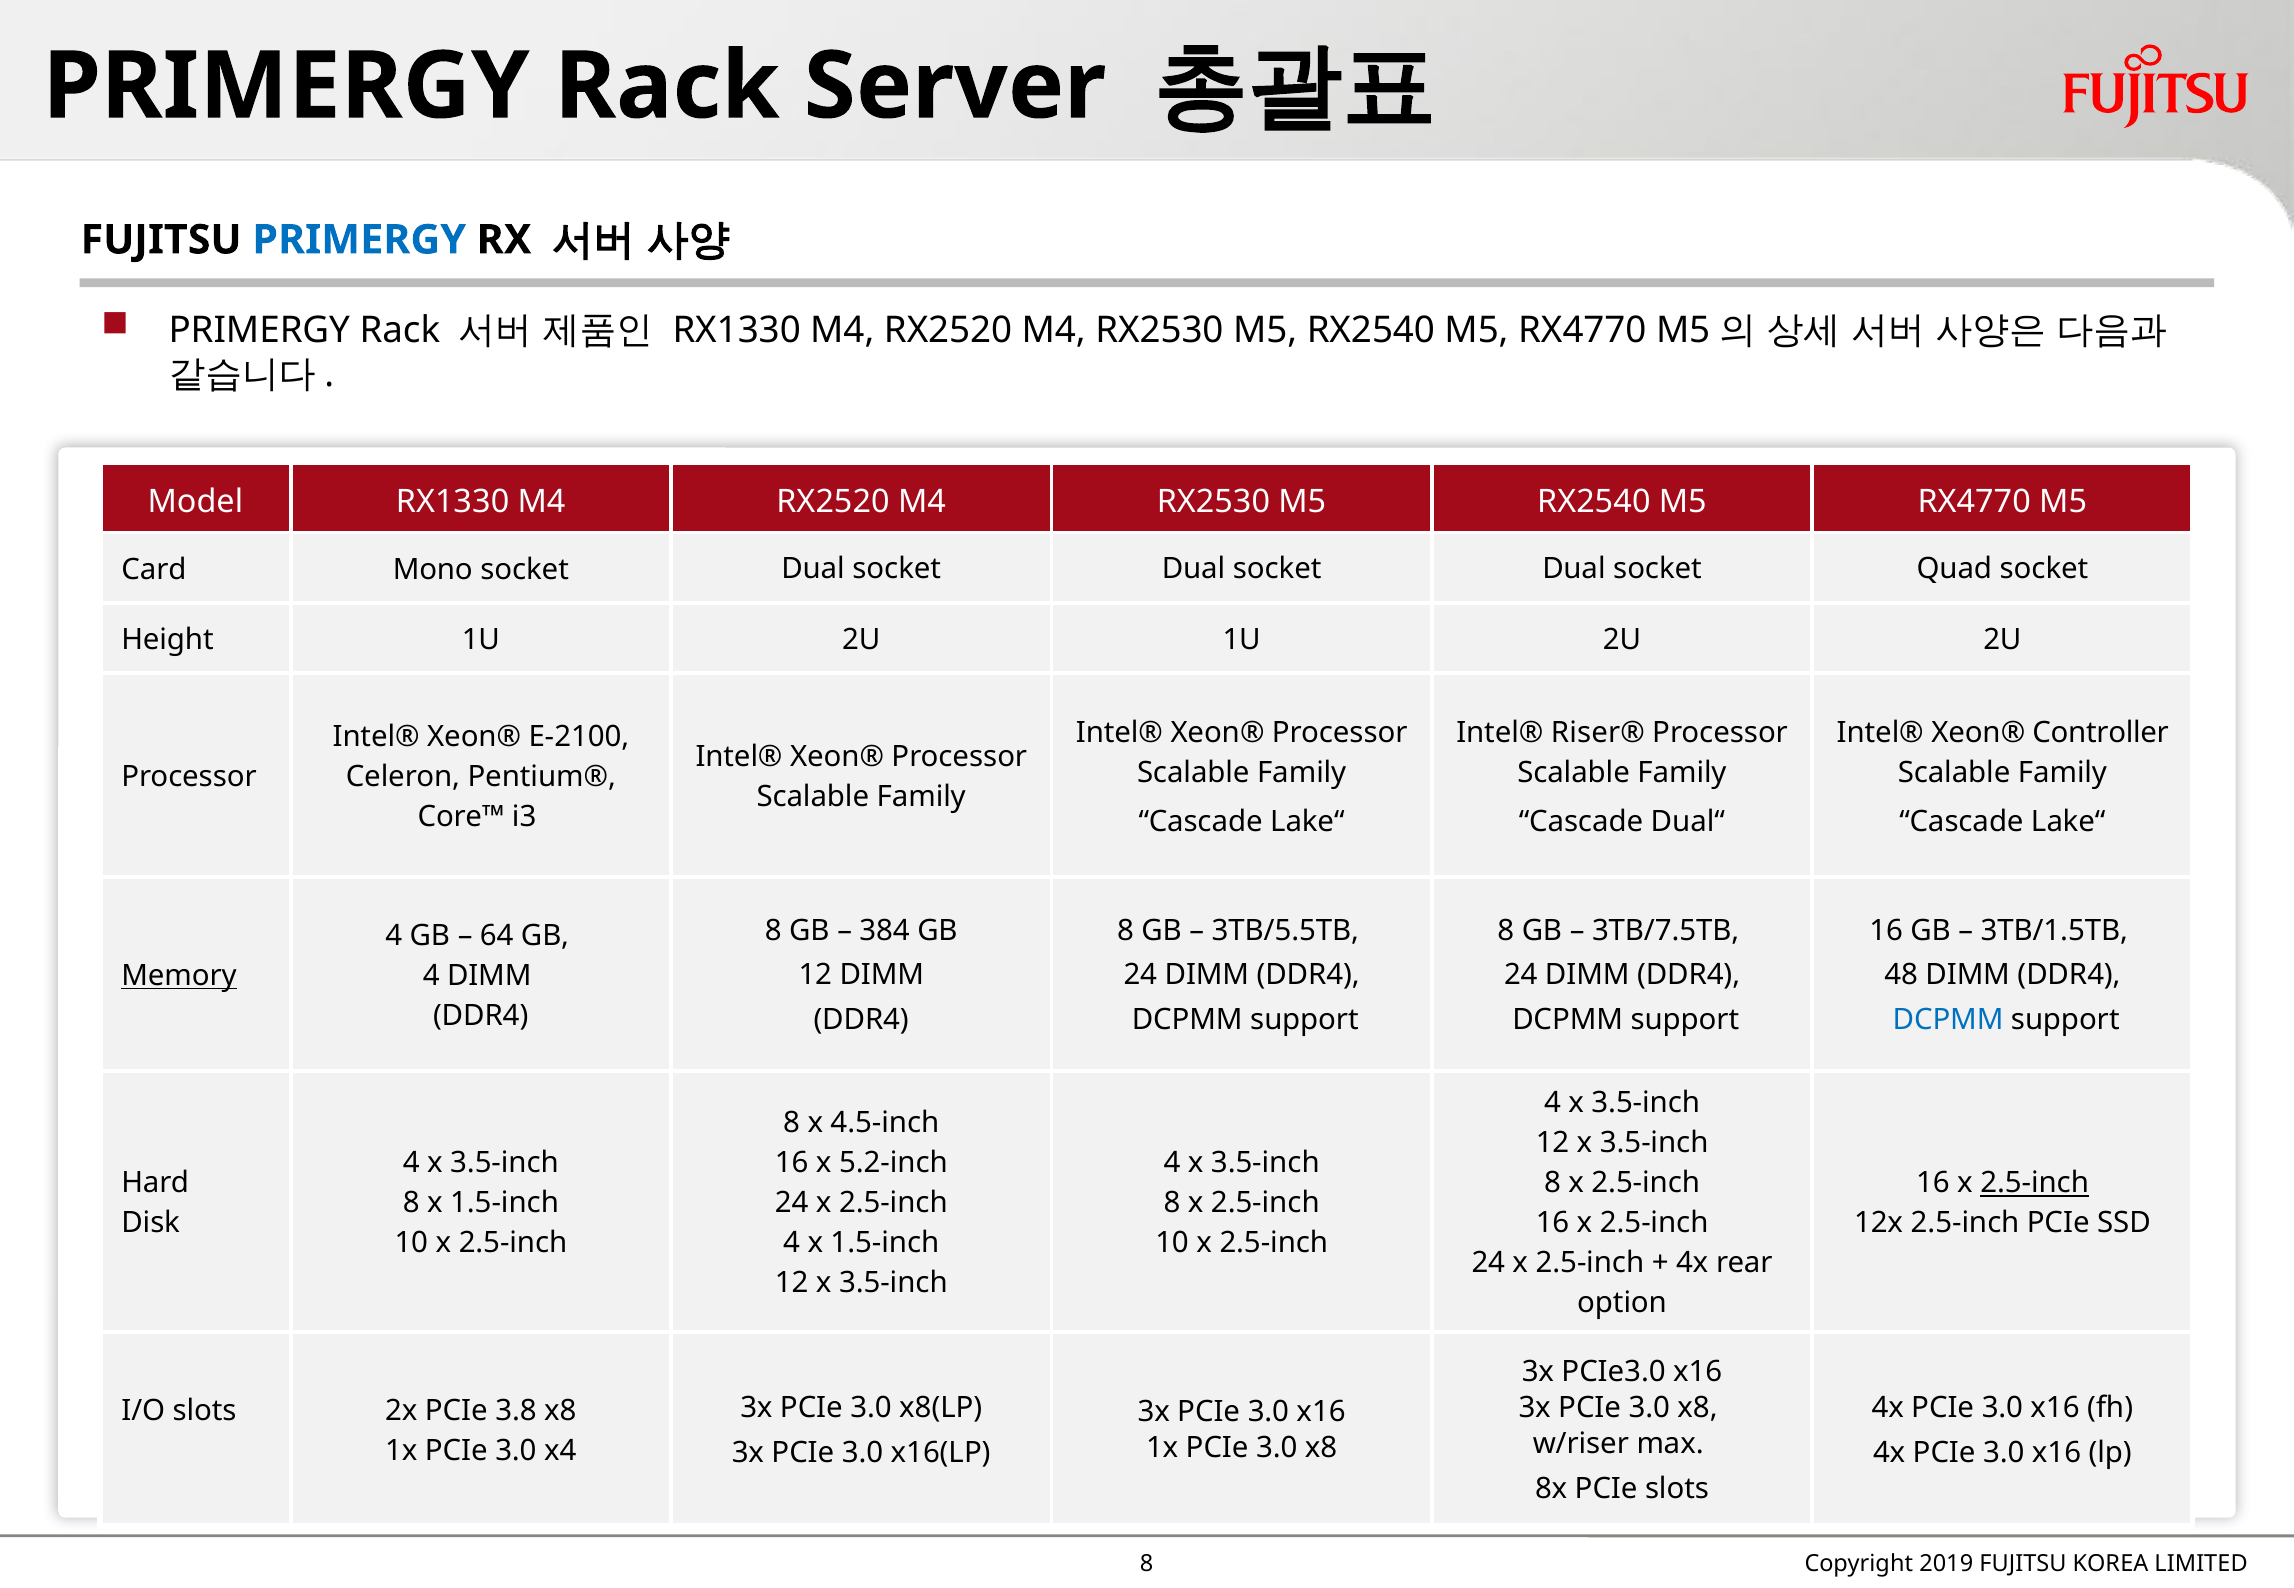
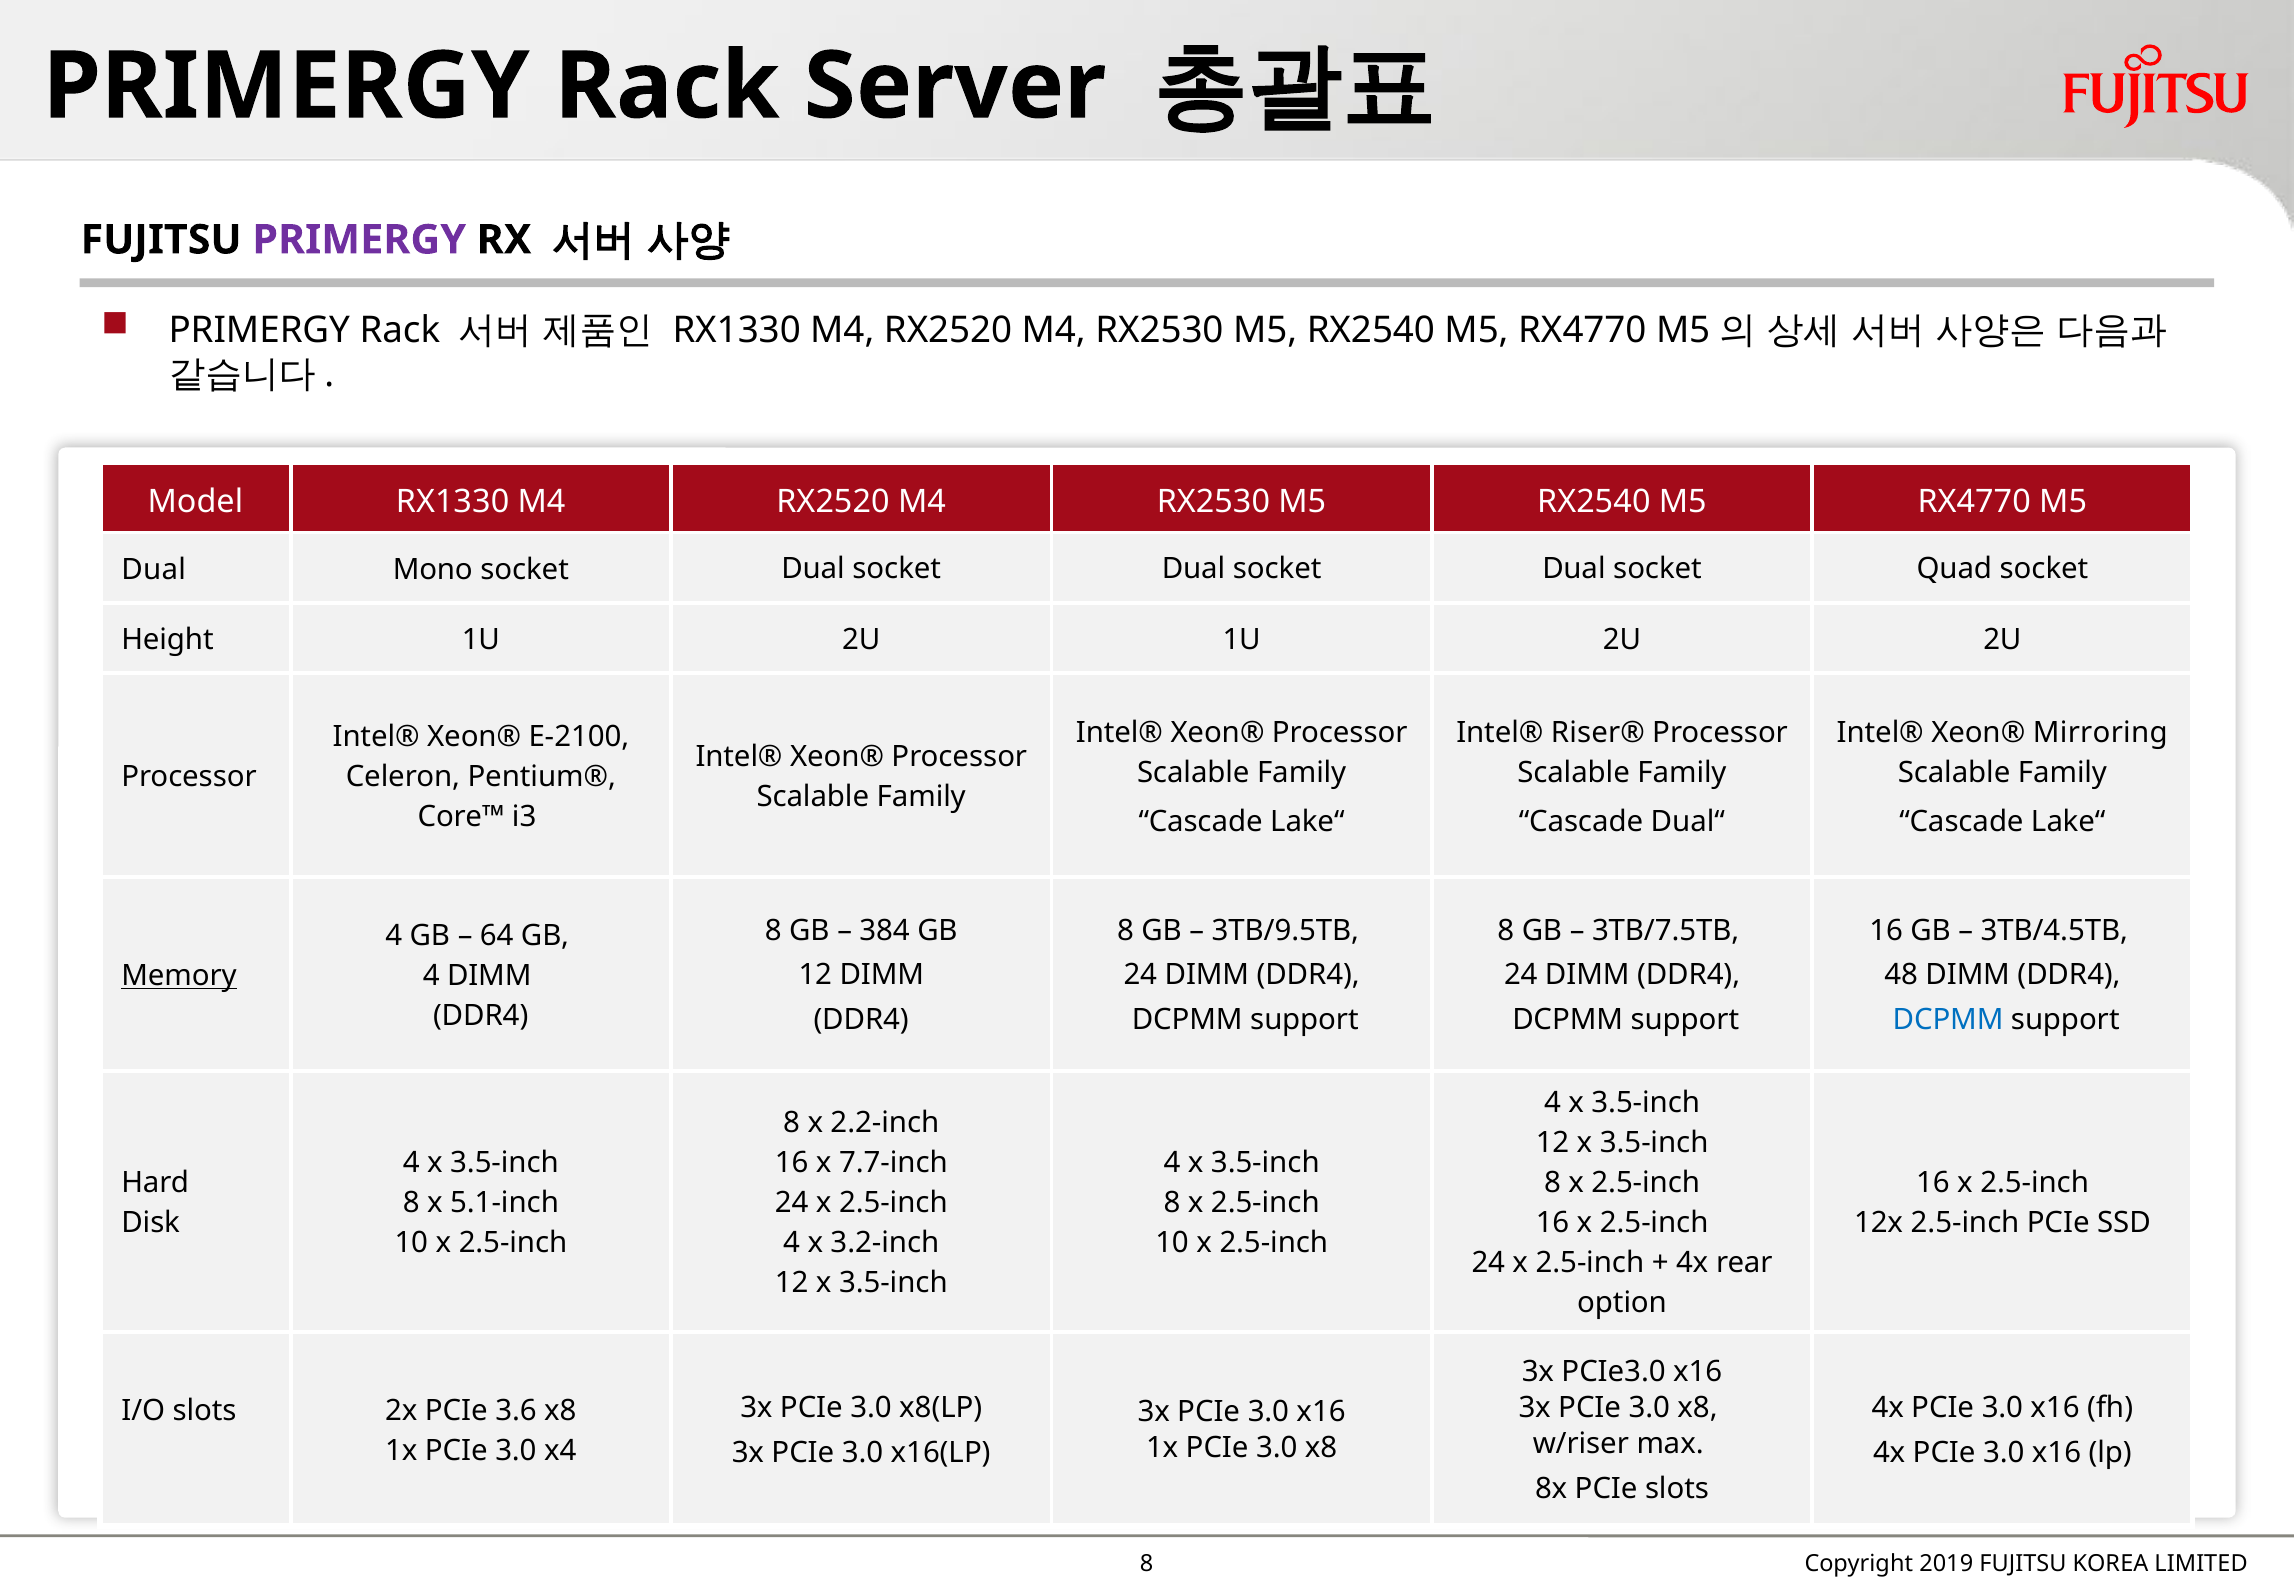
PRIMERGY colour: blue -> purple (359, 240)
Card: Card -> Dual (154, 570)
Controller: Controller -> Mirroring (2100, 733)
3TB/5.5TB: 3TB/5.5TB -> 3TB/9.5TB (1285, 930)
3TB/1.5TB: 3TB/1.5TB -> 3TB/4.5TB (2054, 930)
4.5-inch: 4.5-inch -> 2.2-inch (885, 1123)
5.2-inch: 5.2-inch -> 7.7-inch (893, 1163)
2.5-inch underline: present -> none (2035, 1183)
8 x 1.5-inch: 1.5-inch -> 5.1-inch (505, 1203)
4 x 1.5-inch: 1.5-inch -> 3.2-inch (885, 1243)
3.8: 3.8 -> 3.6 (516, 1411)
